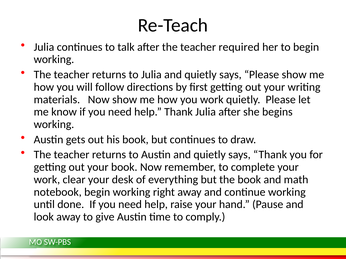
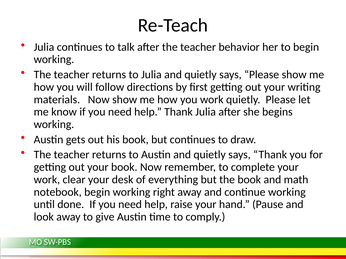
required: required -> behavior (239, 47)
